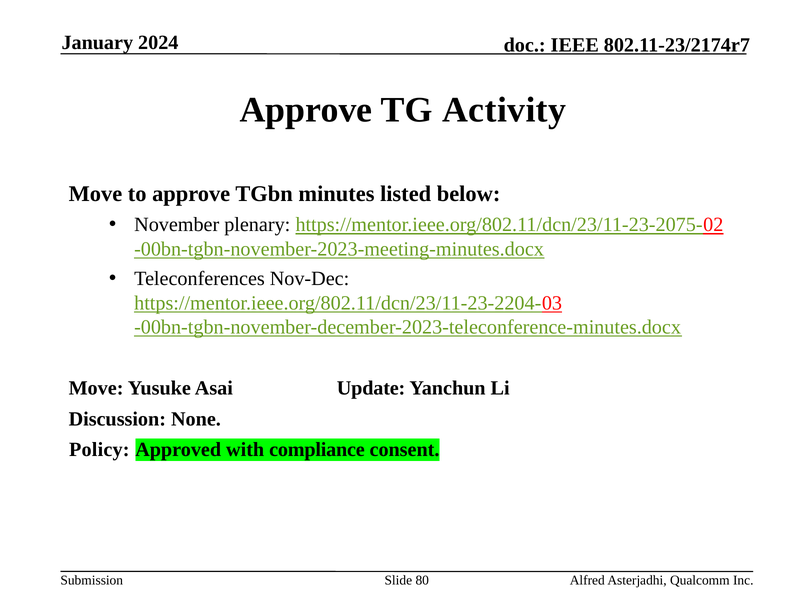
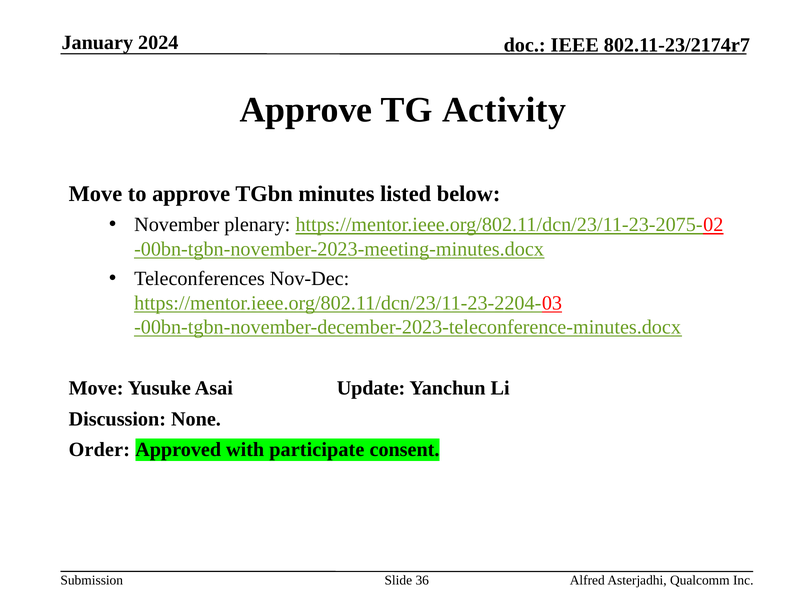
Policy: Policy -> Order (99, 450)
compliance: compliance -> participate (317, 450)
80: 80 -> 36 (422, 580)
